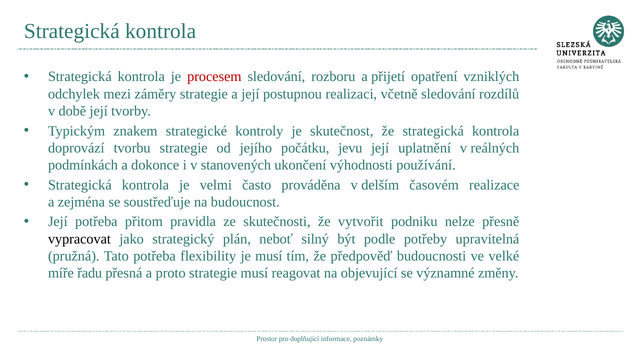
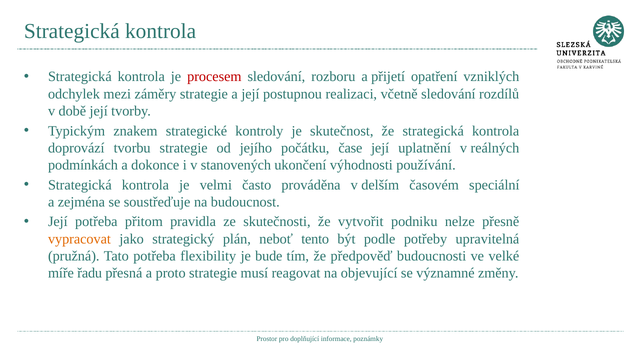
jevu: jevu -> čase (350, 148)
realizace: realizace -> speciální (494, 185)
vypracovat colour: black -> orange (79, 239)
silný: silný -> tento (315, 239)
je musí: musí -> bude (269, 256)
